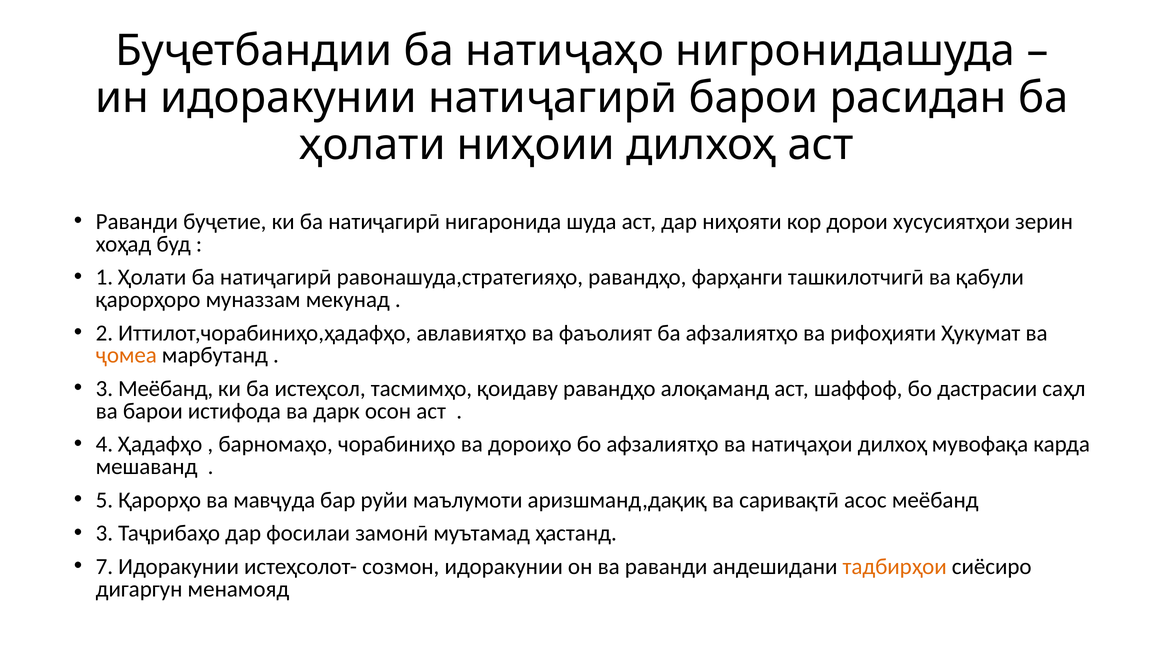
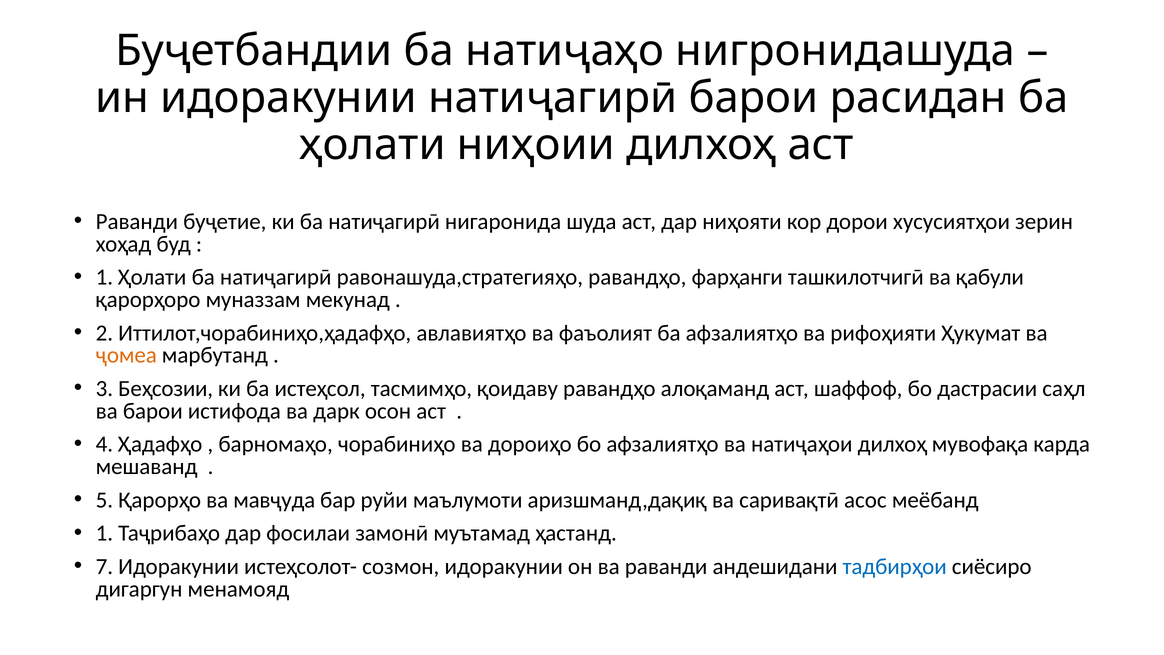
3 Меёбанд: Меёбанд -> Беҳсозии (166, 388)
3: 3 -> 1 (104, 533)
тадбирҳои colour: orange -> blue (895, 566)
